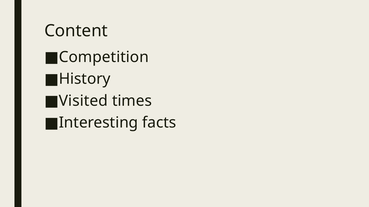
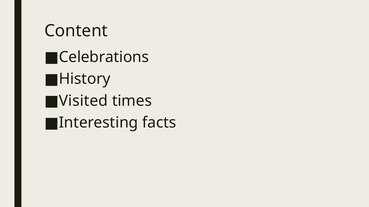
Competition: Competition -> Celebrations (104, 57)
